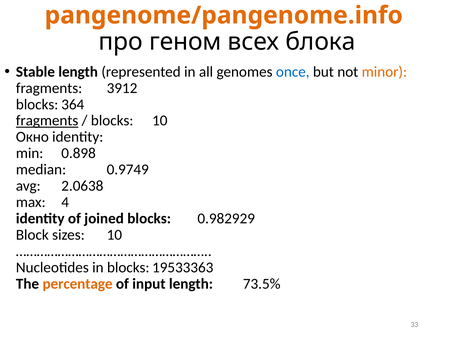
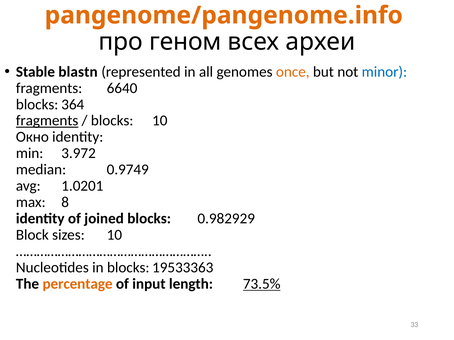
блока: блока -> археи (320, 42)
Stable length: length -> blastn (78, 72)
once colour: blue -> orange (293, 72)
minor colour: orange -> blue (384, 72)
3912: 3912 -> 6640 (122, 88)
0.898: 0.898 -> 3.972 (79, 154)
2.0638: 2.0638 -> 1.0201 (82, 186)
4: 4 -> 8 (65, 203)
73.5% underline: none -> present (262, 284)
